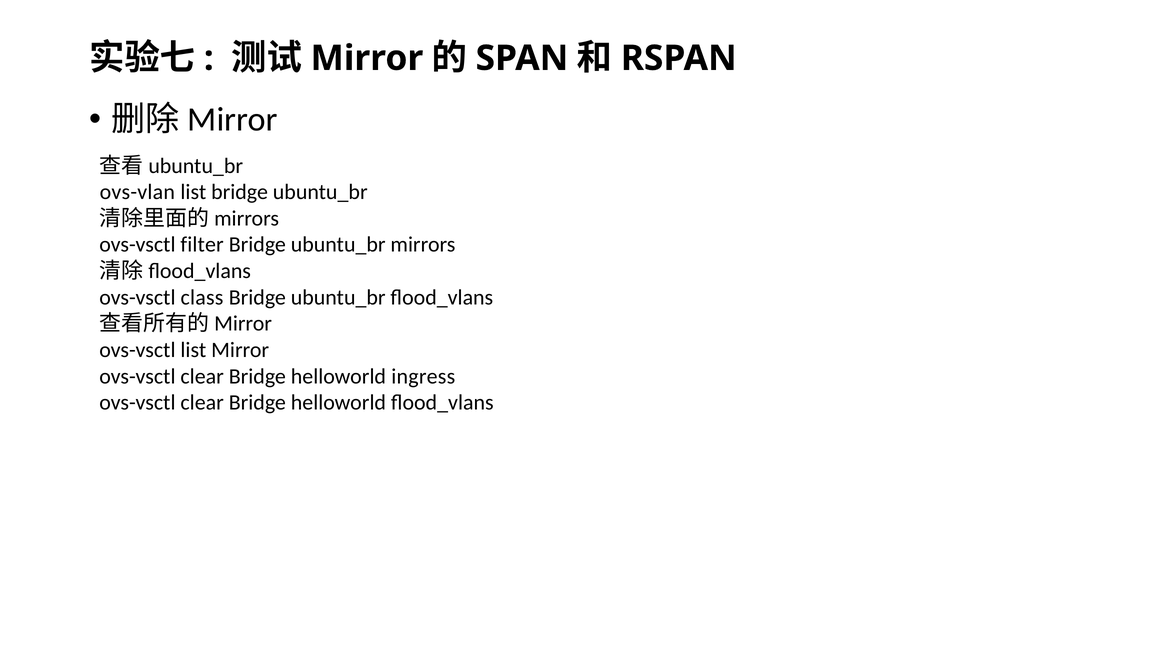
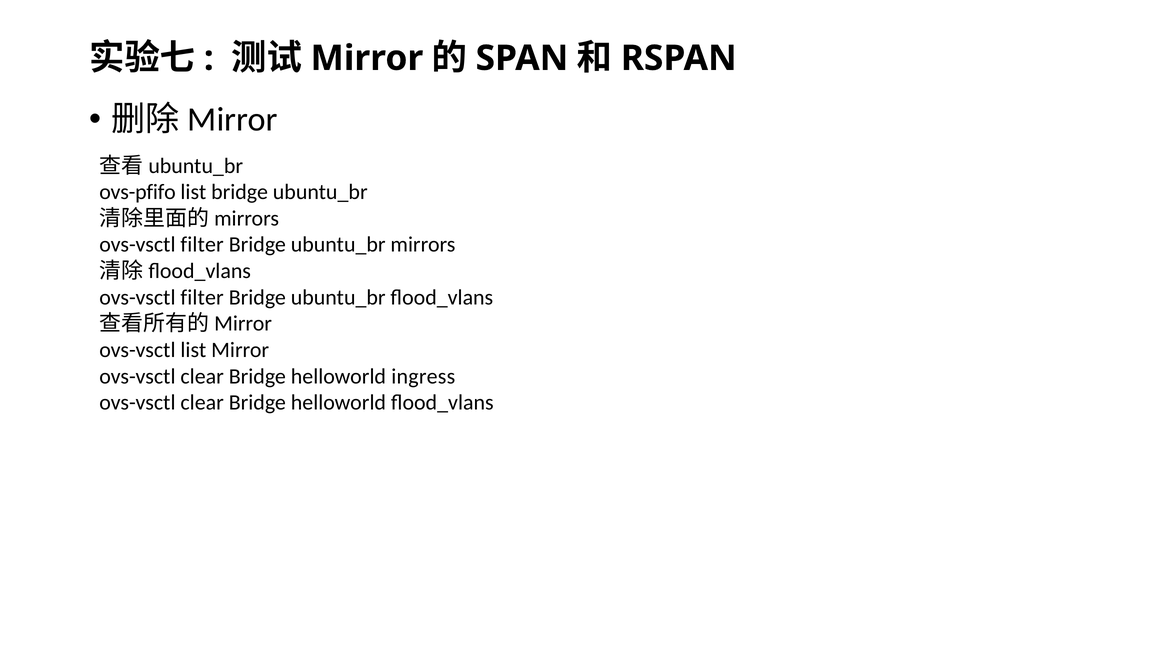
ovs-vlan: ovs-vlan -> ovs-pfifo (138, 192)
class: class -> filter (202, 297)
